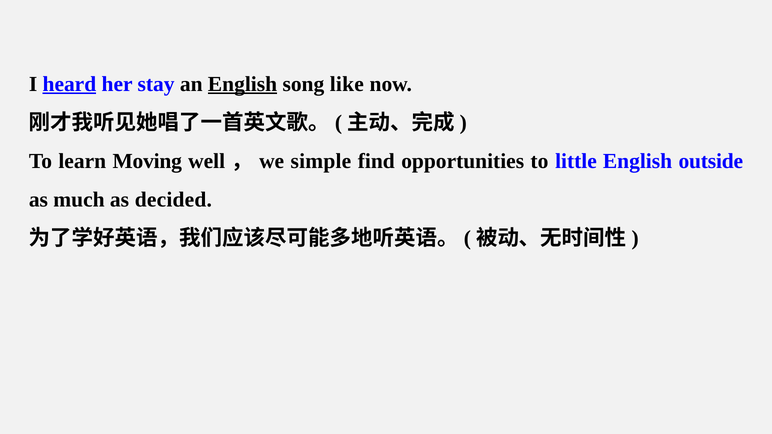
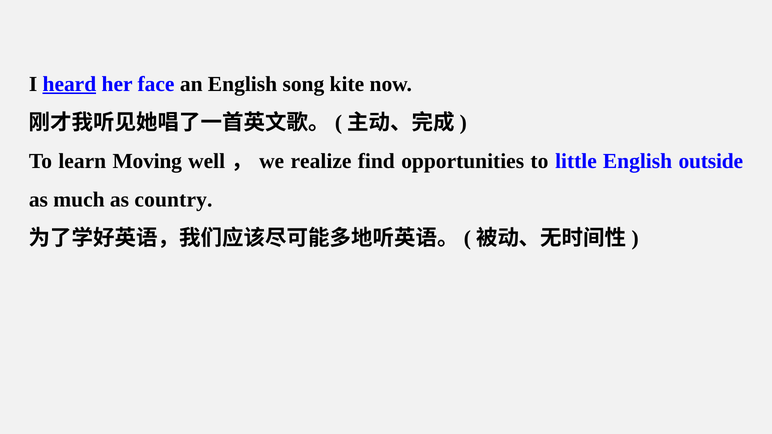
stay: stay -> face (156, 84)
English underline: present -> none (242, 84)
like: like -> kite (347, 84)
simple: simple -> realize (321, 161)
decided: decided -> country (173, 200)
